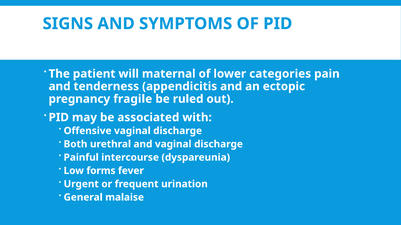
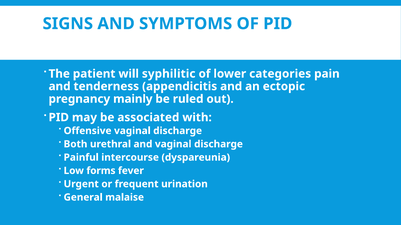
maternal: maternal -> syphilitic (169, 74)
fragile: fragile -> mainly (133, 99)
